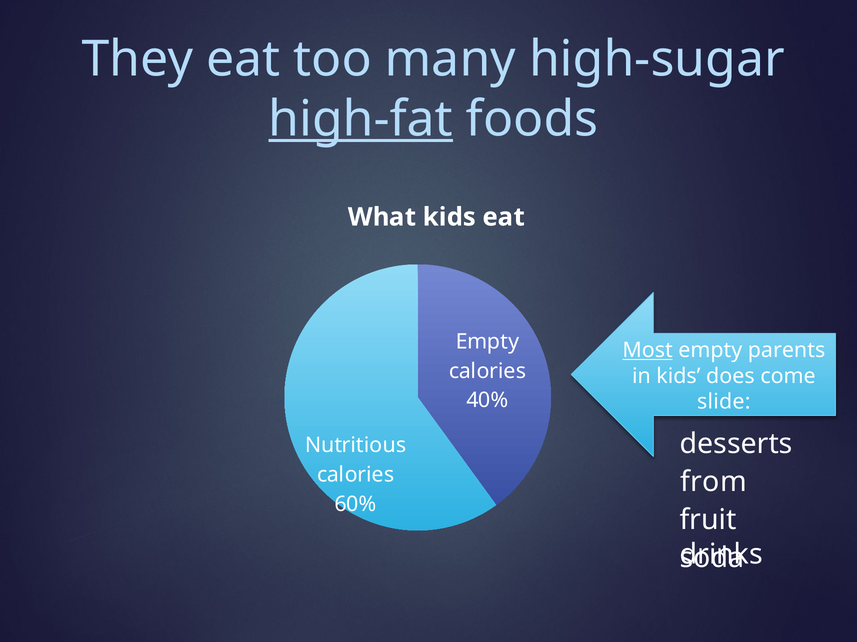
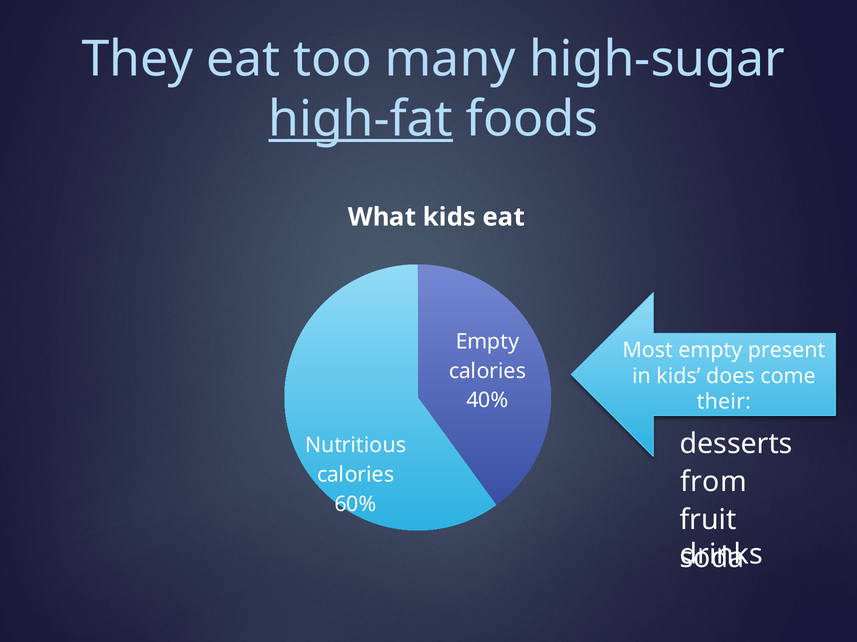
Most underline: present -> none (648, 351)
parents: parents -> present (787, 351)
slide: slide -> their (724, 402)
